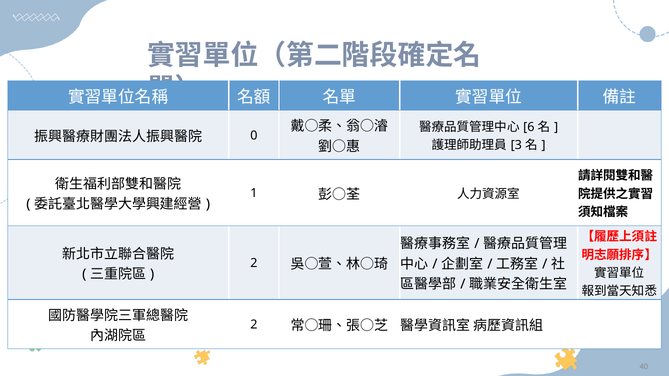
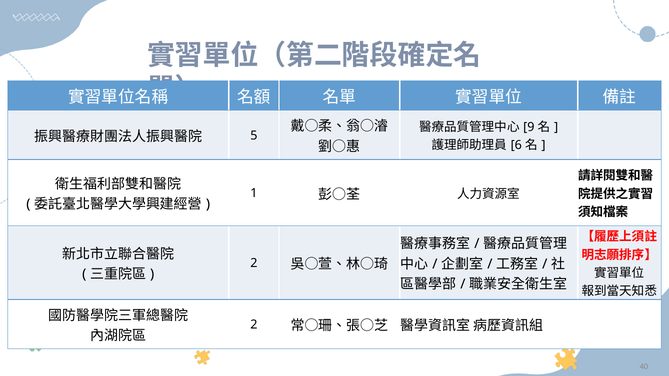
6: 6 -> 9 (529, 127)
0: 0 -> 5 (254, 136)
3: 3 -> 6 (516, 145)
